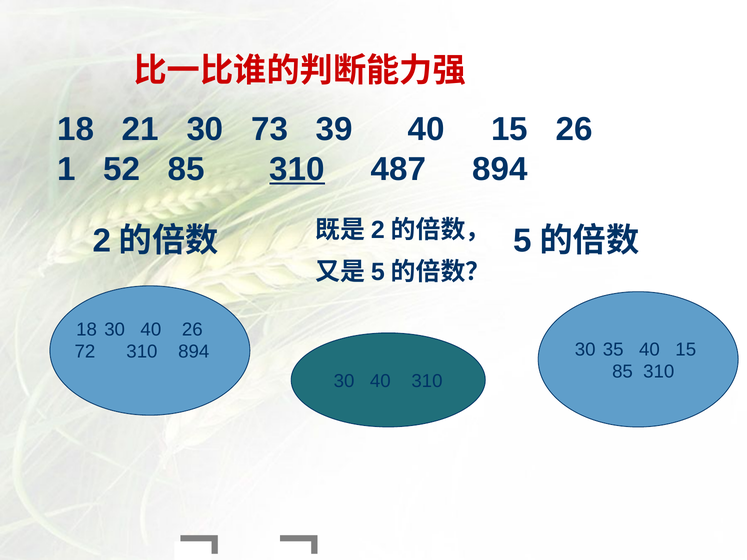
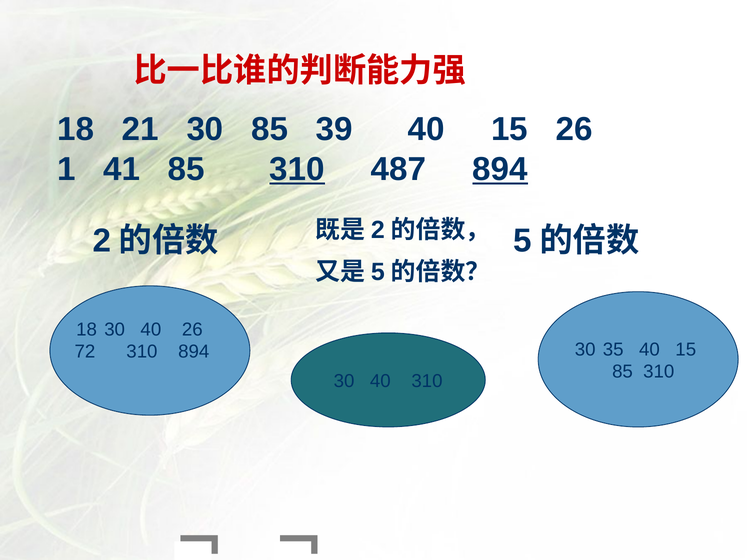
30 73: 73 -> 85 (270, 130)
52: 52 -> 41 (122, 169)
894 underline: none -> present (500, 169)
